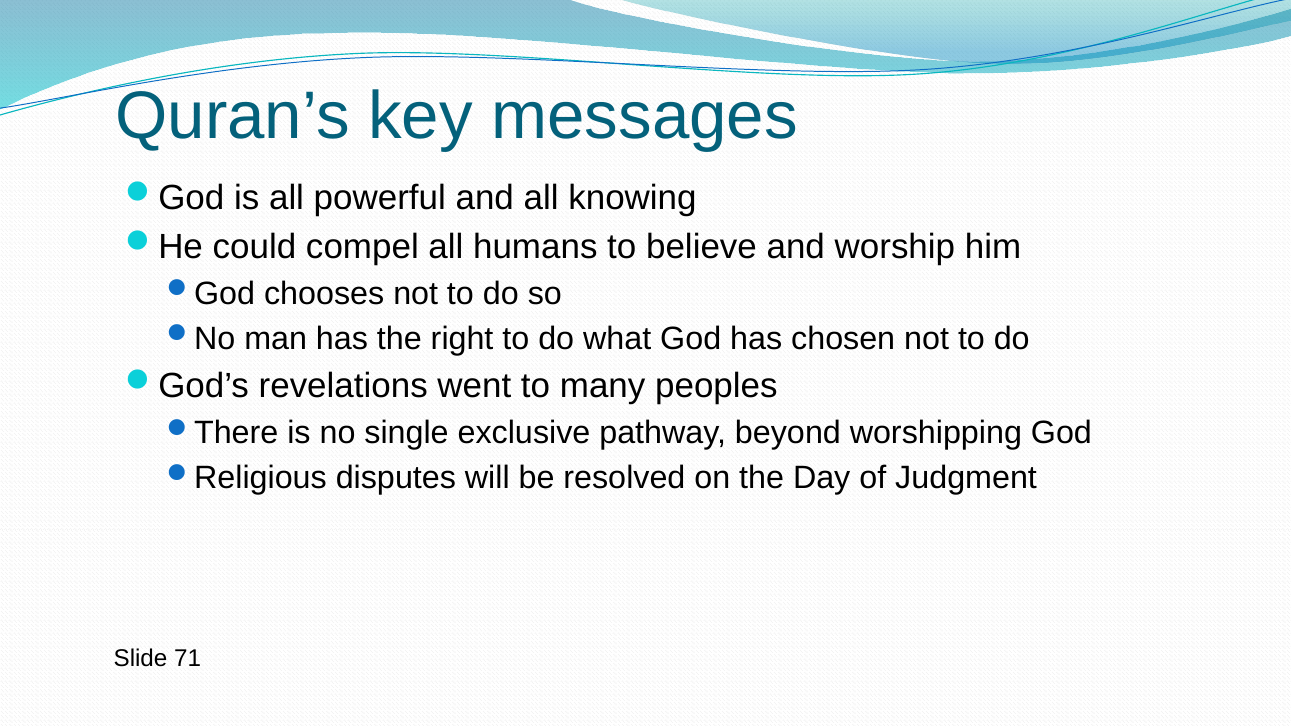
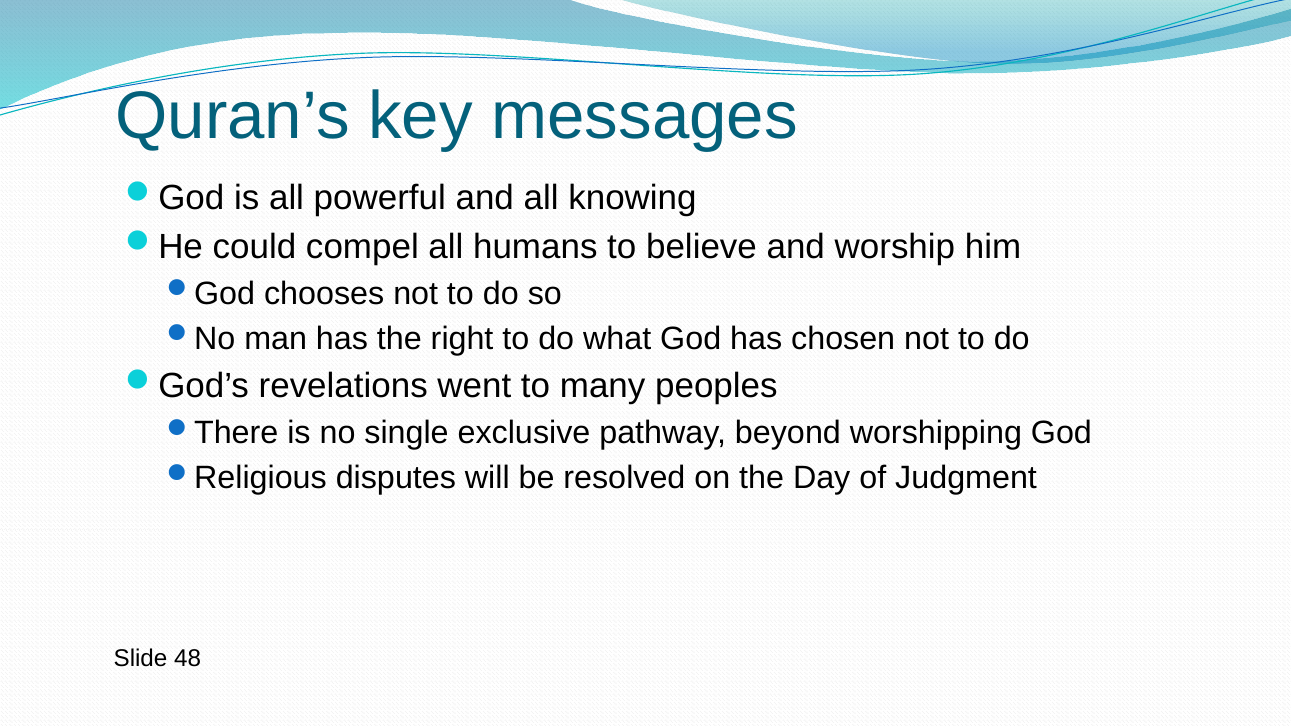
71: 71 -> 48 (188, 659)
